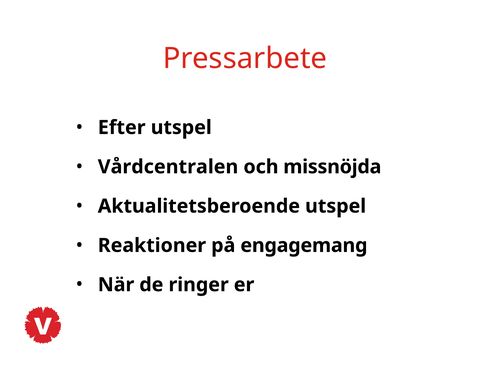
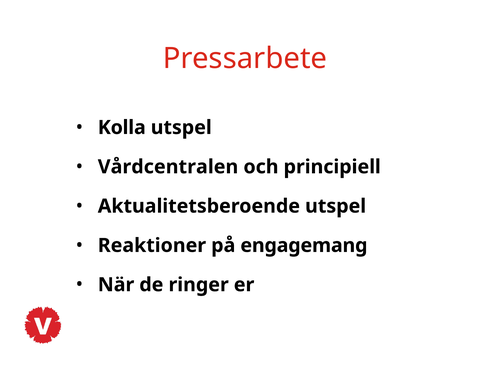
Efter: Efter -> Kolla (122, 127)
missnöjda: missnöjda -> principiell (332, 167)
